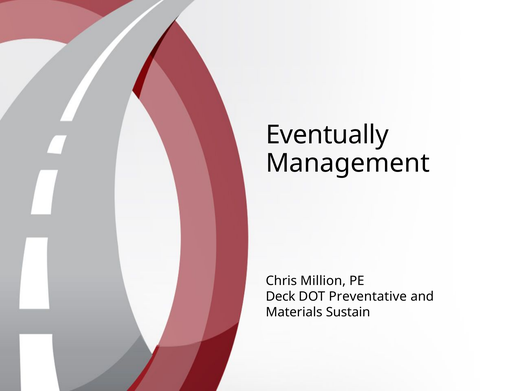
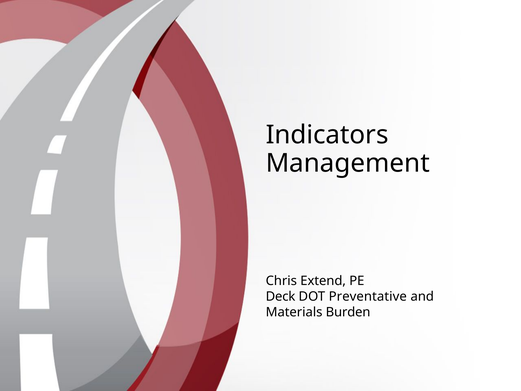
Eventually: Eventually -> Indicators (327, 135)
Million: Million -> Extend (323, 281)
Sustain: Sustain -> Burden (348, 312)
